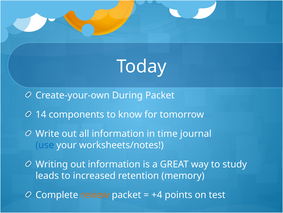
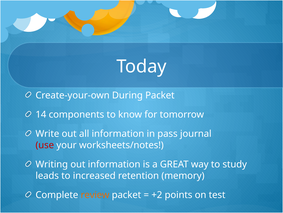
time: time -> pass (168, 133)
use colour: blue -> red (45, 145)
+4: +4 -> +2 (157, 194)
